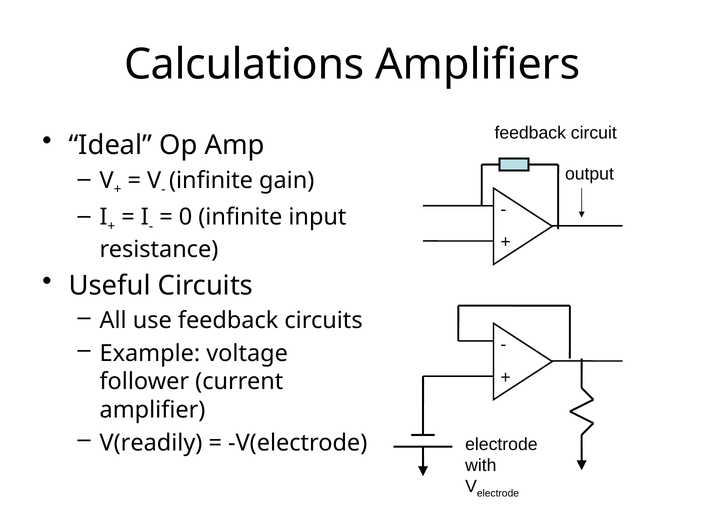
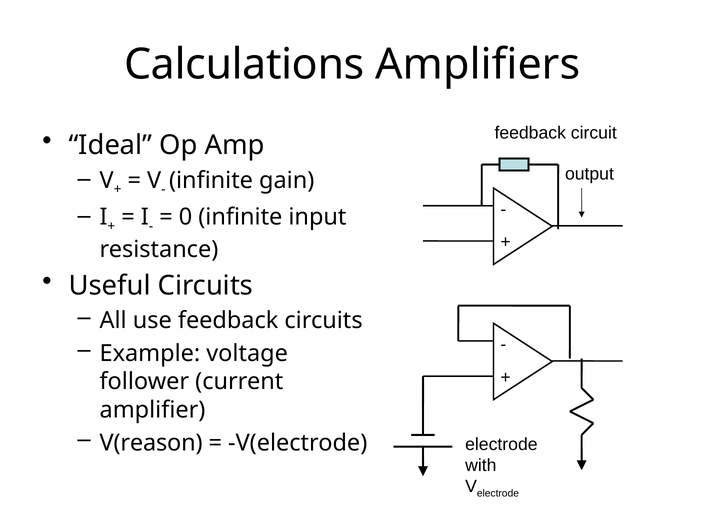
V(readily: V(readily -> V(reason (151, 443)
